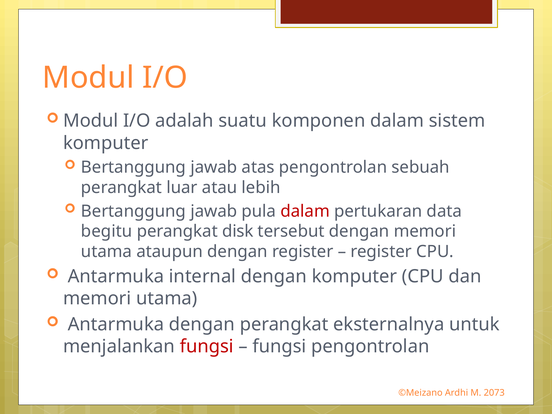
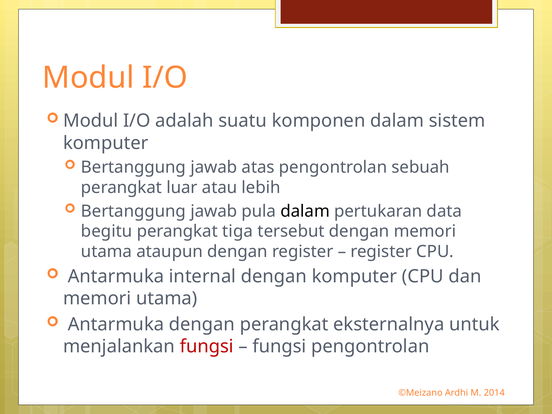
dalam colour: red -> black (305, 211)
disk: disk -> tiga (238, 231)
2073: 2073 -> 2014 (494, 393)
